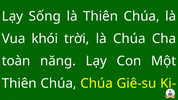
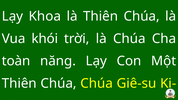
Sống: Sống -> Khoa (45, 16)
